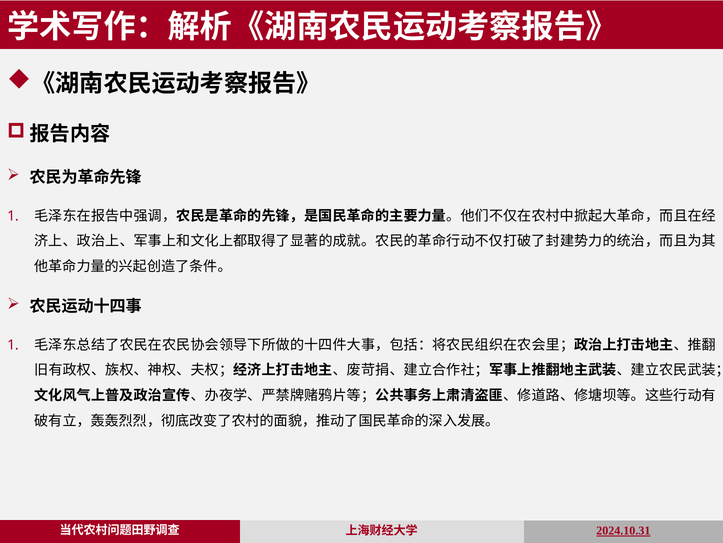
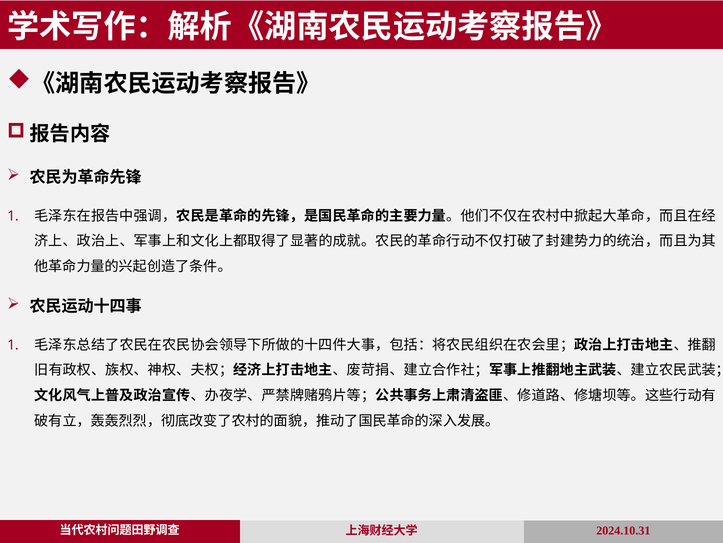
2024.10.31 underline: present -> none (623, 530)
